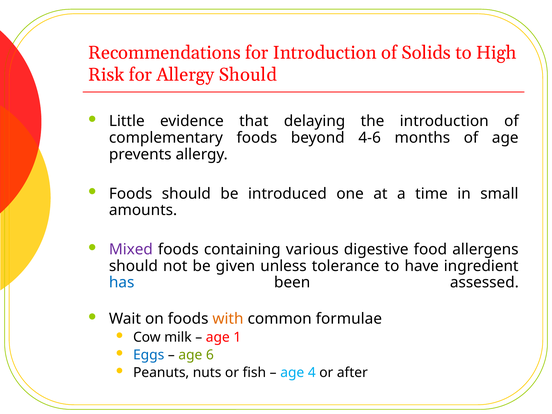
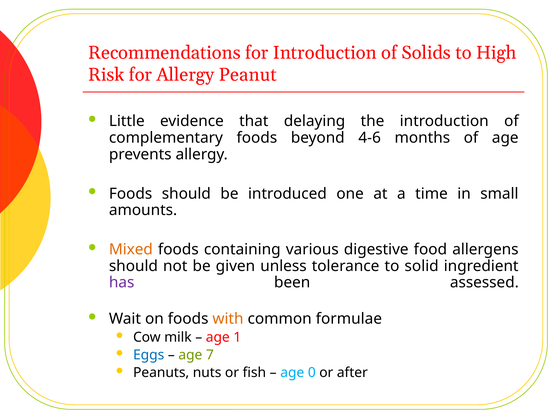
Allergy Should: Should -> Peanut (248, 75)
Mixed colour: purple -> orange (131, 249)
have: have -> solid (422, 266)
has colour: blue -> purple (122, 283)
6: 6 -> 7 (210, 355)
4: 4 -> 0 (312, 373)
